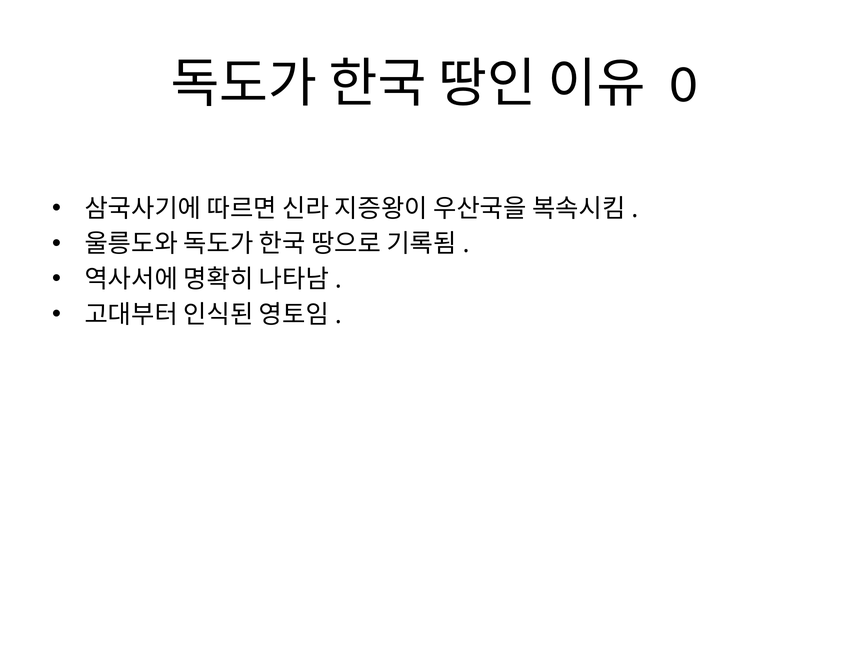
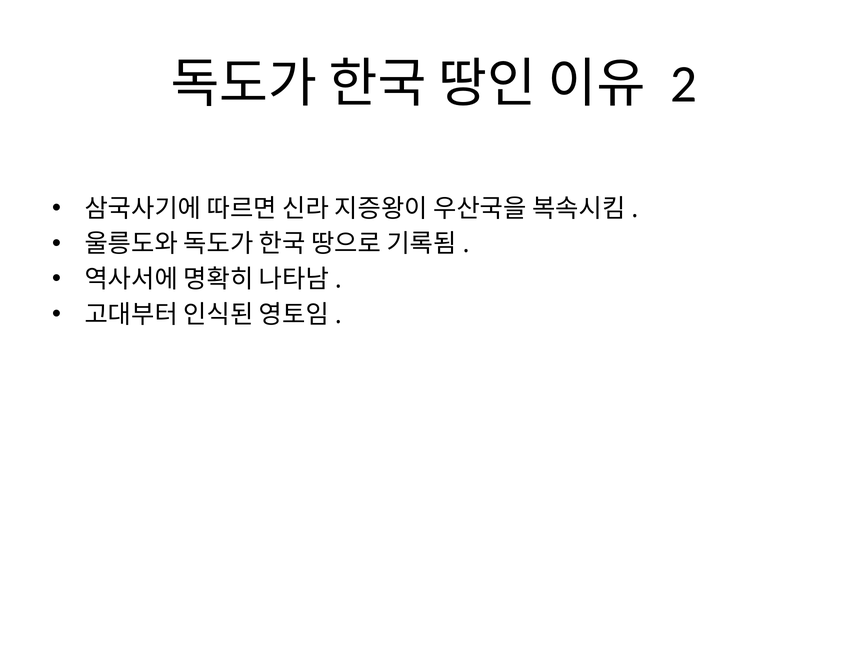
0: 0 -> 2 (684, 84)
